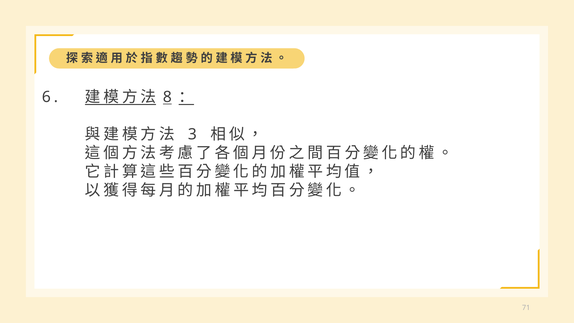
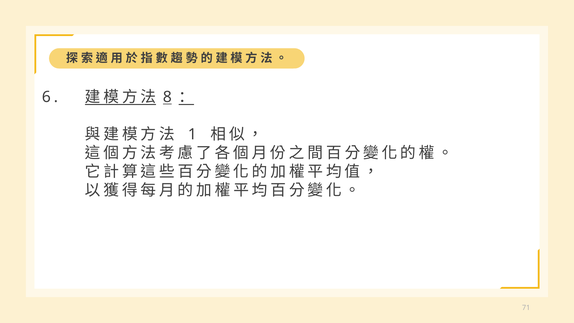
3: 3 -> 1 (192, 134)
